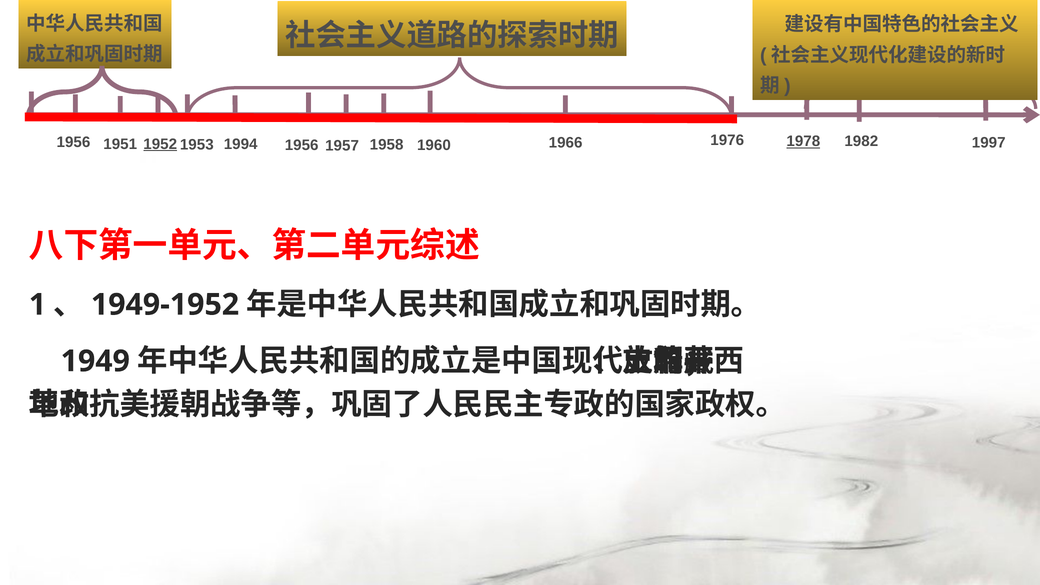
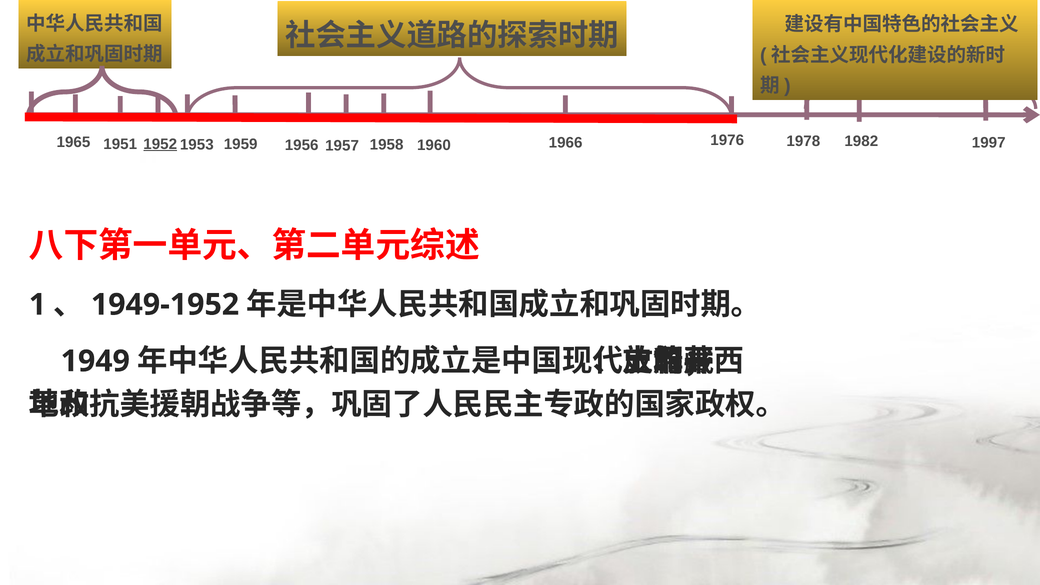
1956: 1956 -> 1965 (73, 142)
1994: 1994 -> 1959 (241, 144)
1978 underline: present -> none (803, 141)
